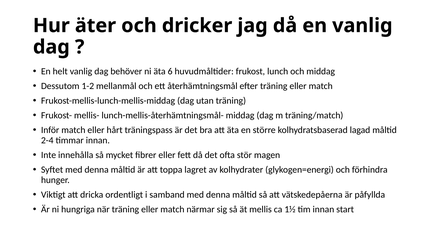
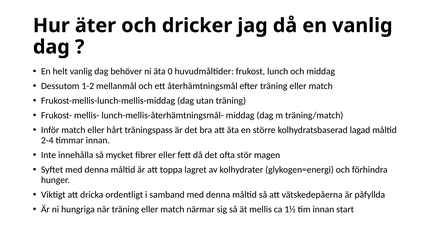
6: 6 -> 0 (170, 71)
